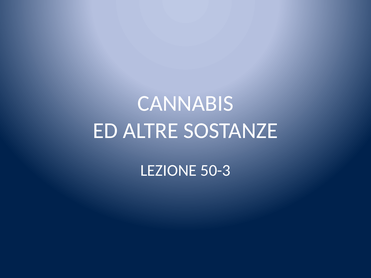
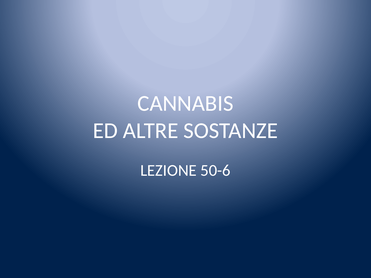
50-3: 50-3 -> 50-6 (215, 171)
